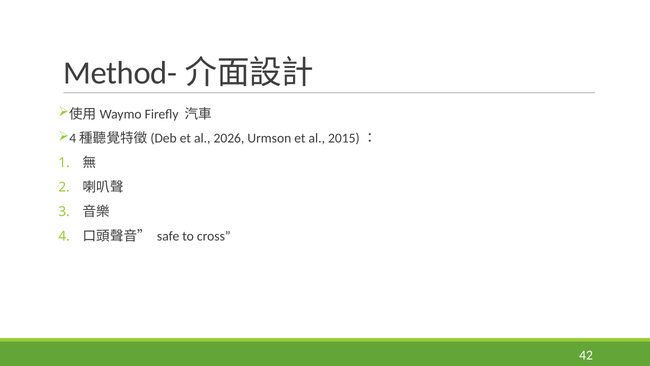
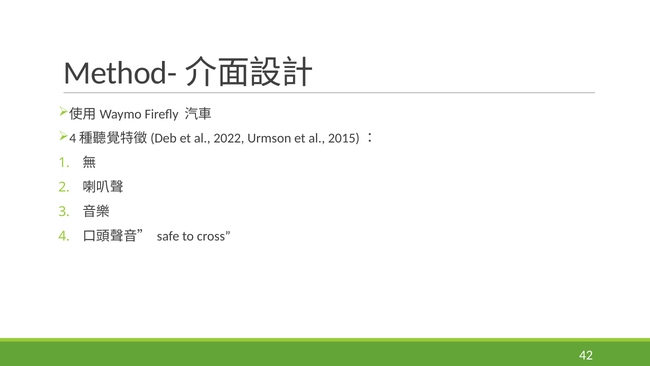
2026: 2026 -> 2022 (229, 138)
